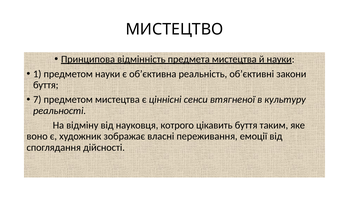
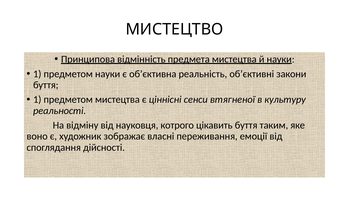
7: 7 -> 1 (37, 99)
